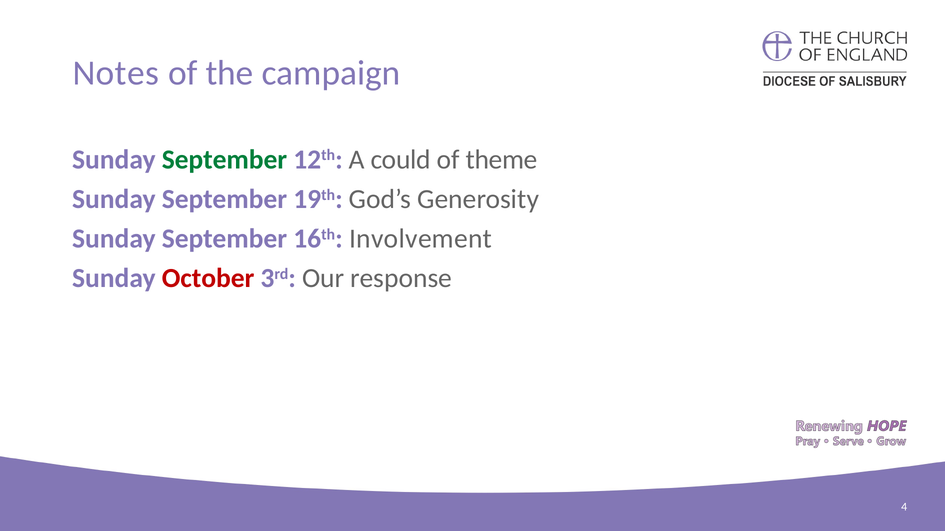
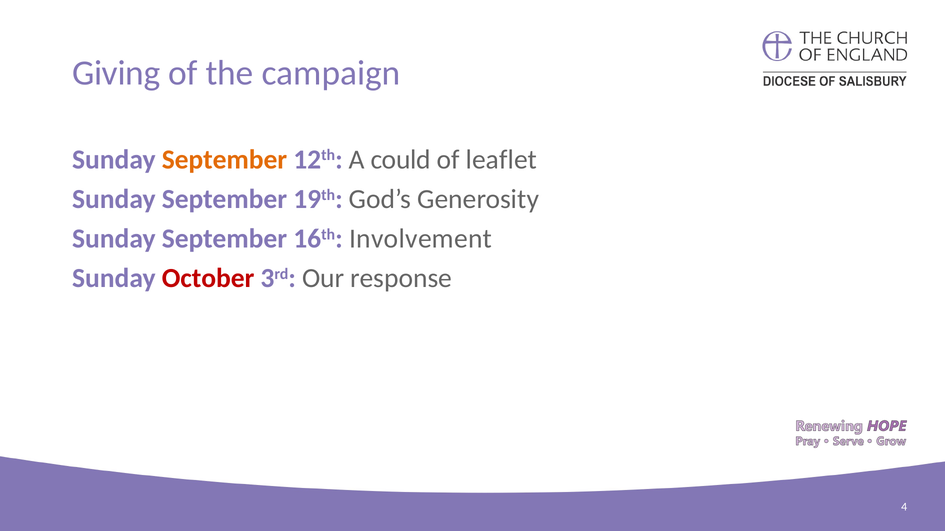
Notes: Notes -> Giving (116, 73)
September colour: green -> orange (224, 160)
theme: theme -> leaflet (501, 160)
